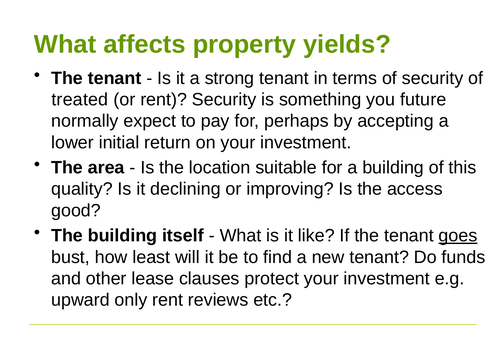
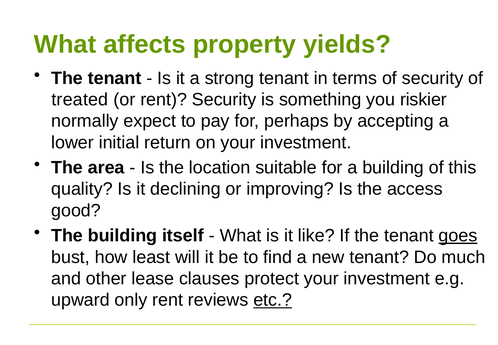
future: future -> riskier (423, 100)
funds: funds -> much (463, 257)
etc underline: none -> present (273, 300)
